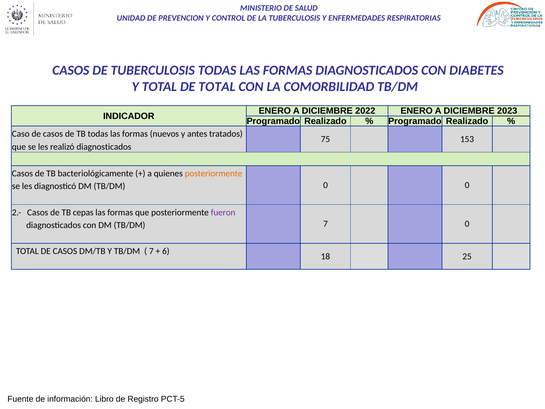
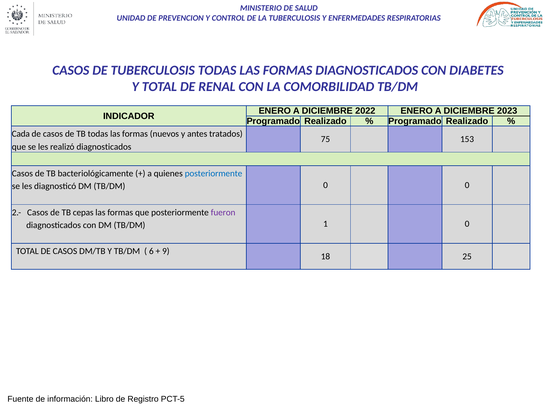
DE TOTAL: TOTAL -> RENAL (217, 87)
Caso: Caso -> Cada (21, 134)
posteriormente colour: orange -> blue (214, 173)
TB/DM 7: 7 -> 1 (325, 224)
7: 7 -> 6 (151, 251)
6: 6 -> 9 (166, 251)
